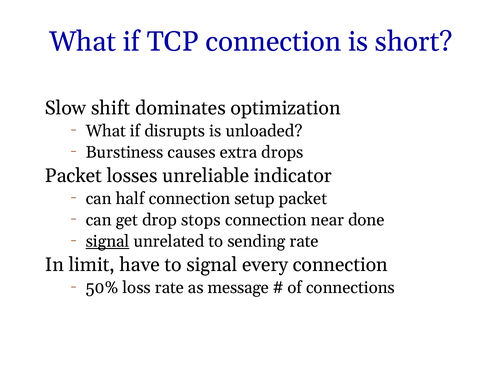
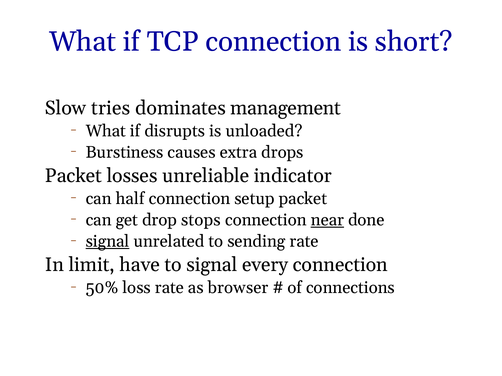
shift: shift -> tries (111, 108)
optimization: optimization -> management (286, 108)
near underline: none -> present (327, 220)
message: message -> browser (238, 288)
